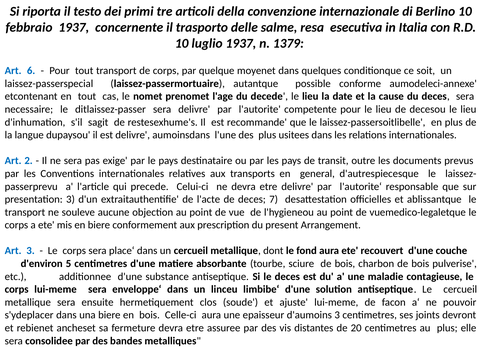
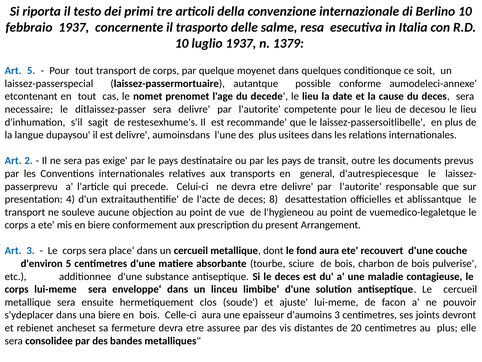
Art 6: 6 -> 5 (31, 71)
presentation 3: 3 -> 4 (70, 199)
7: 7 -> 8 (274, 199)
